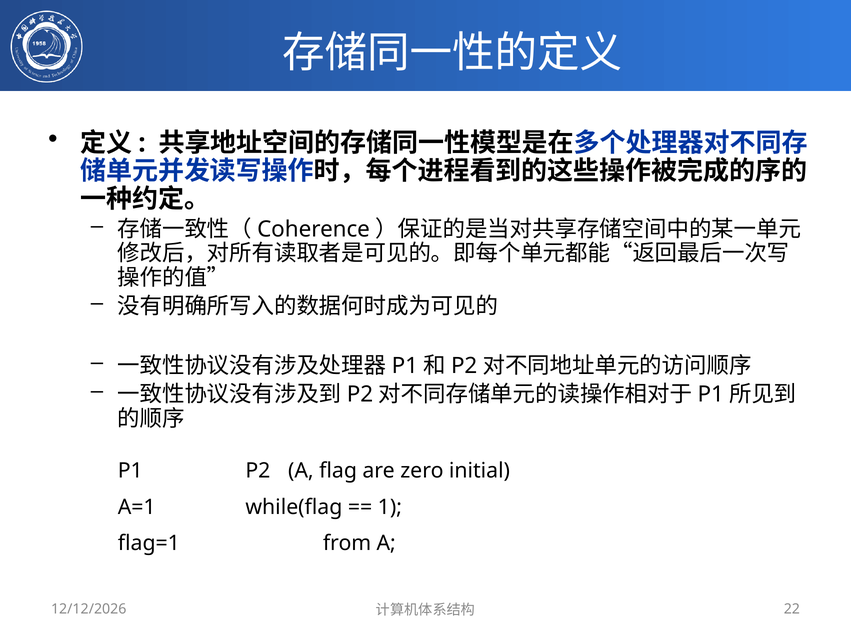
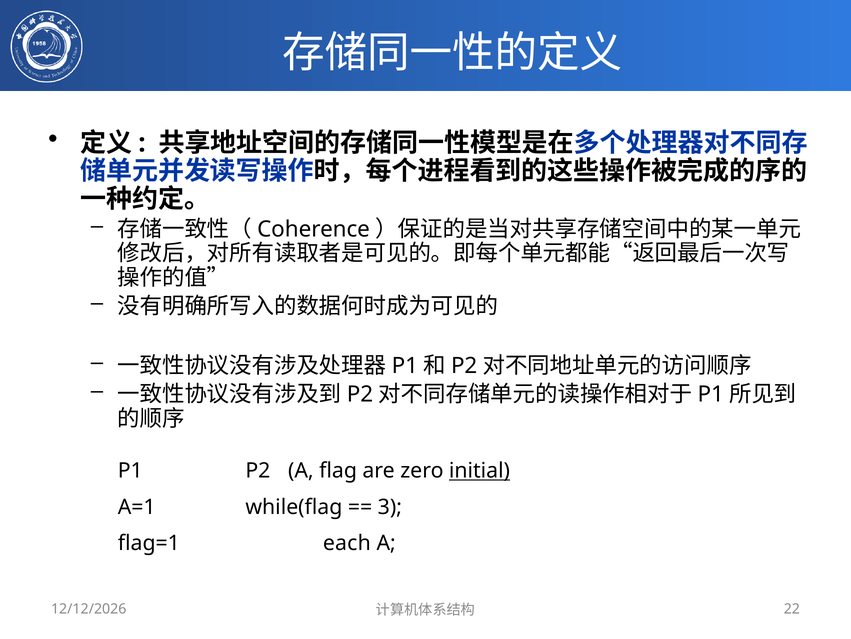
initial underline: none -> present (479, 470)
1: 1 -> 3 (390, 507)
from: from -> each (347, 543)
